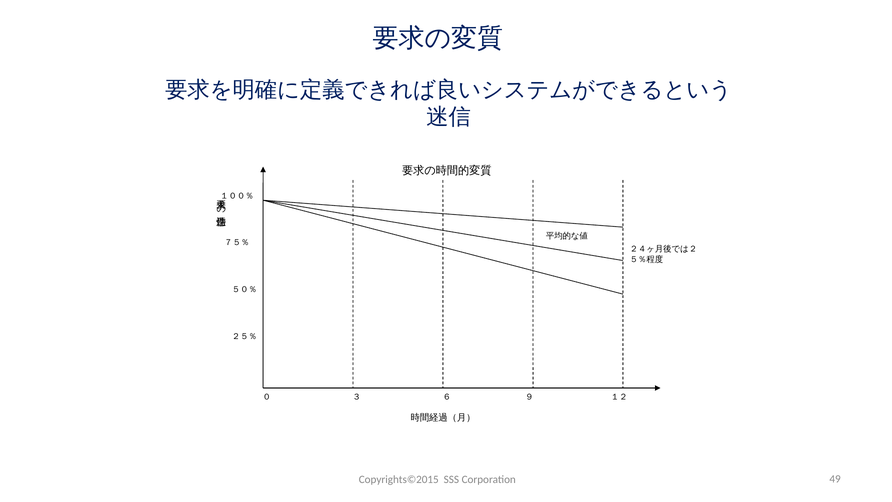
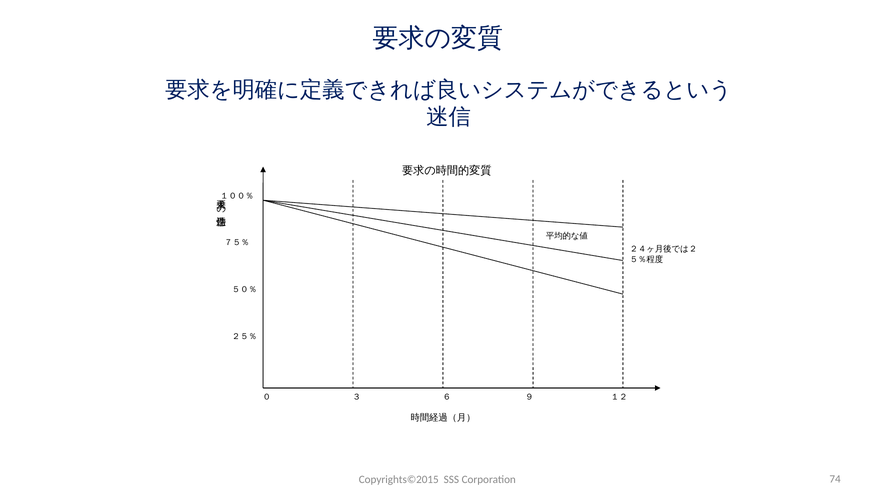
49: 49 -> 74 (835, 479)
